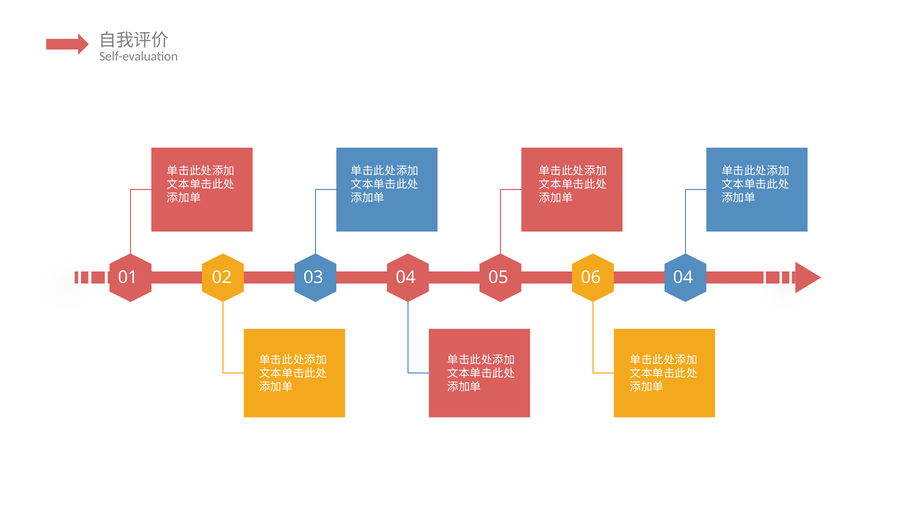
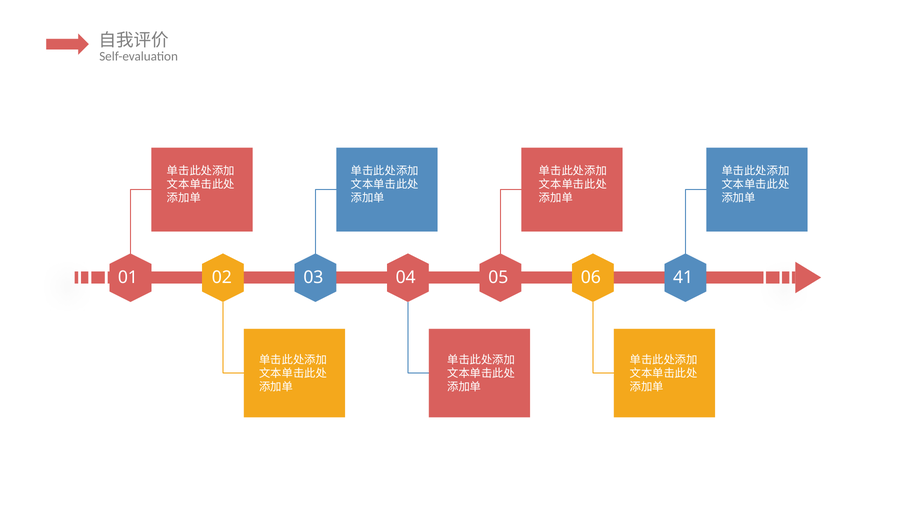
06 04: 04 -> 41 (683, 278)
